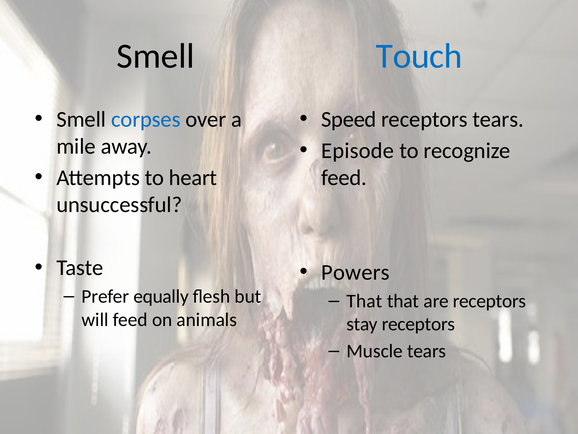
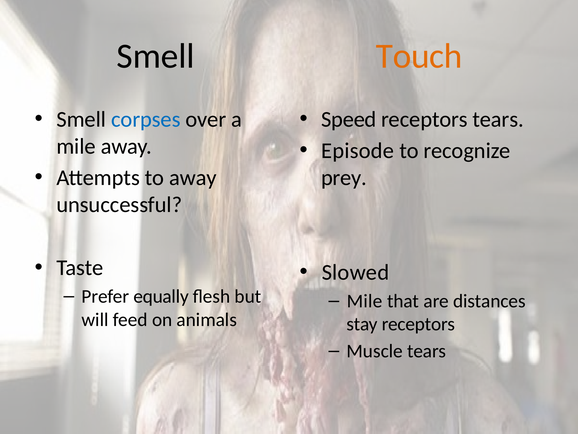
Touch colour: blue -> orange (419, 56)
to heart: heart -> away (193, 178)
feed: feed -> prey (344, 178)
Powers: Powers -> Slowed (355, 272)
That: That -> Mile (365, 301)
are receptors: receptors -> distances (489, 301)
